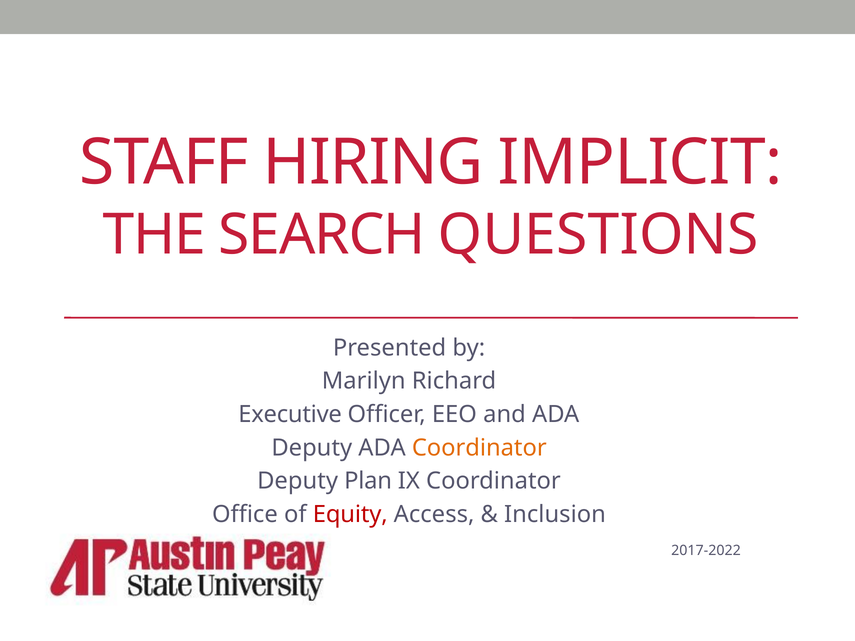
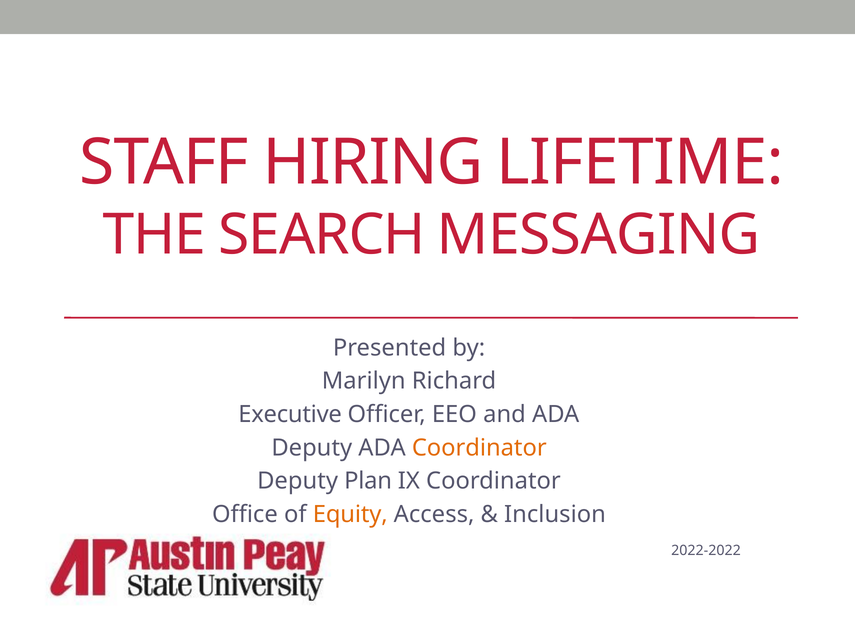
IMPLICIT: IMPLICIT -> LIFETIME (640, 163)
QUESTIONS: QUESTIONS -> MESSAGING (599, 235)
Equity colour: red -> orange (350, 514)
2017-2022: 2017-2022 -> 2022-2022 (706, 551)
